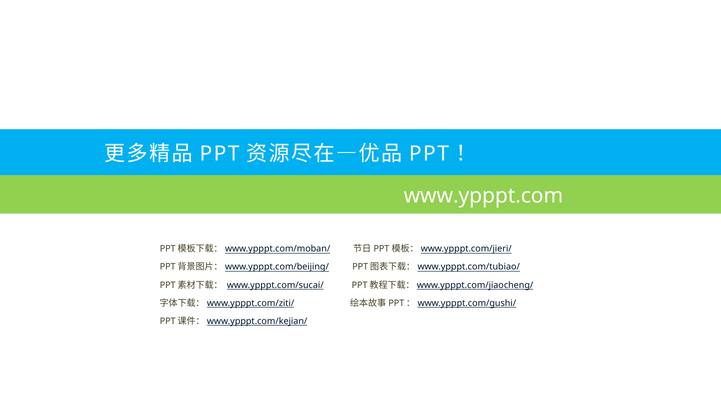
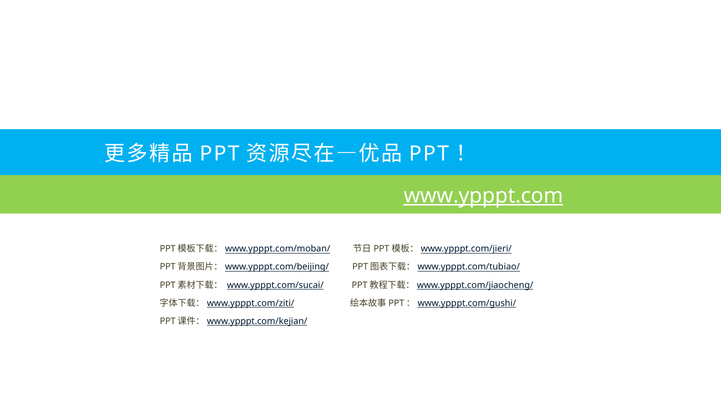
www.ypppt.com underline: none -> present (483, 195)
